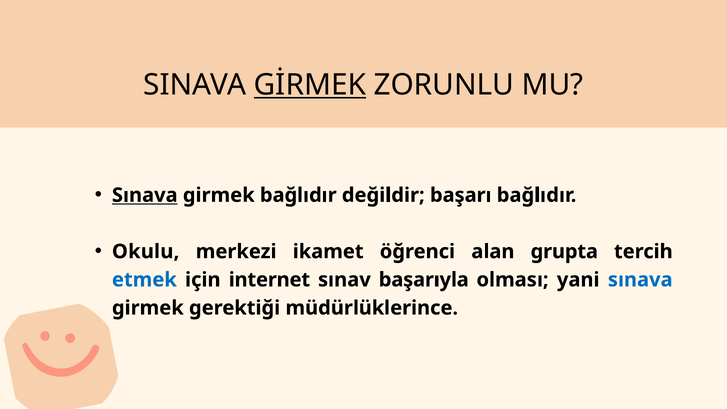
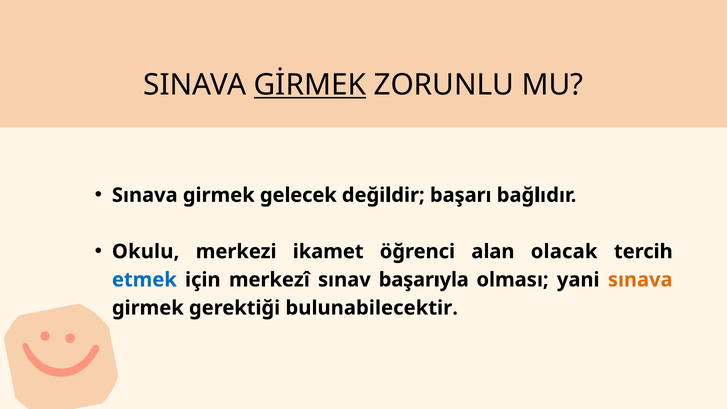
Sınava underline: present -> none (145, 195)
girmek bağlıdır: bağlıdır -> gelecek (298, 195)
grupta: grupta -> olacak (564, 252)
internet: internet -> merkezî (269, 280)
sınava colour: blue -> orange (640, 280)
müdürlüklerince: müdürlüklerince -> bulunabilecektir (372, 308)
